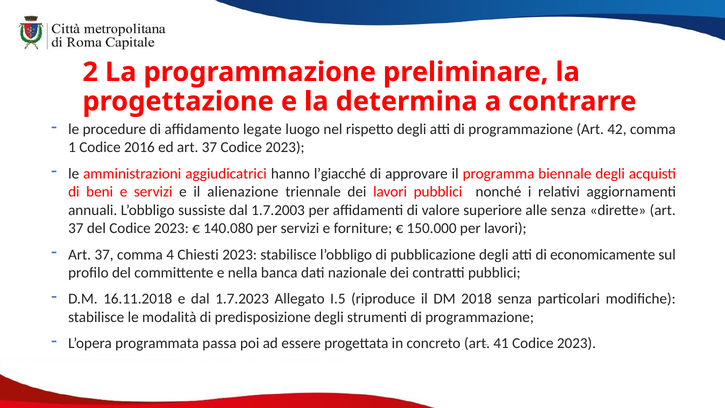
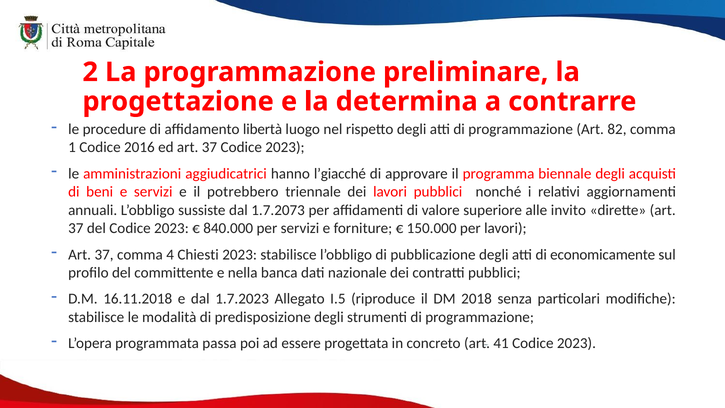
legate: legate -> libertà (263, 129)
42: 42 -> 82 (617, 129)
alienazione: alienazione -> potrebbero (243, 192)
1.7.2003: 1.7.2003 -> 1.7.2073 (278, 210)
alle senza: senza -> invito (568, 210)
140.080: 140.080 -> 840.000 (228, 228)
